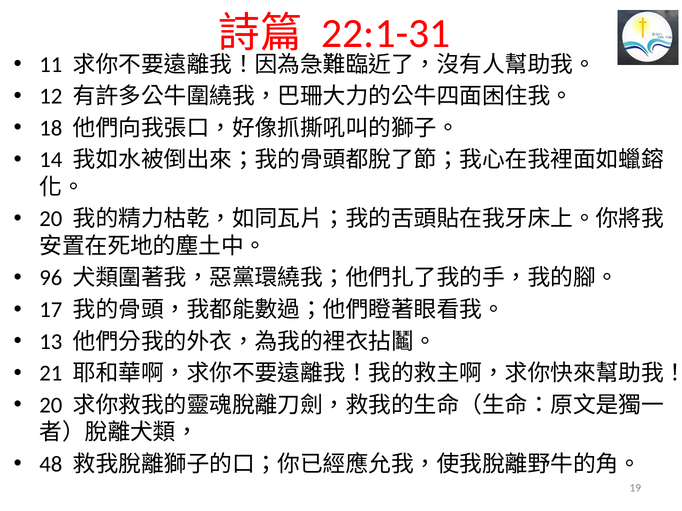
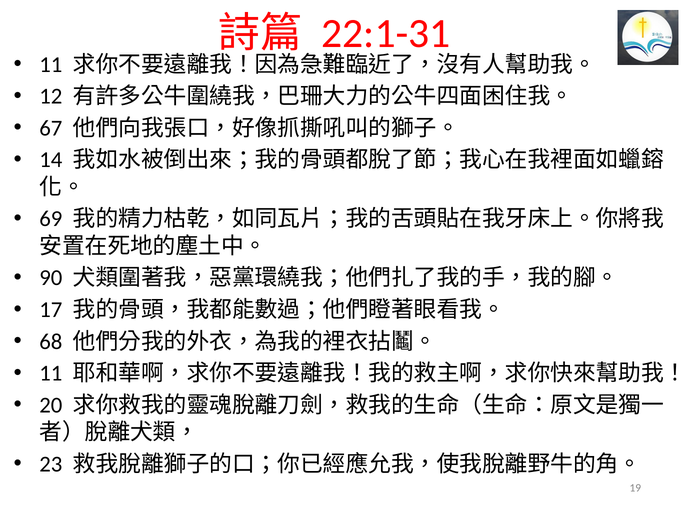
18: 18 -> 67 (51, 128)
20: 20 -> 69 (51, 219)
96: 96 -> 90 (51, 278)
13: 13 -> 68 (51, 342)
21: 21 -> 11 (51, 374)
48: 48 -> 23 (51, 465)
